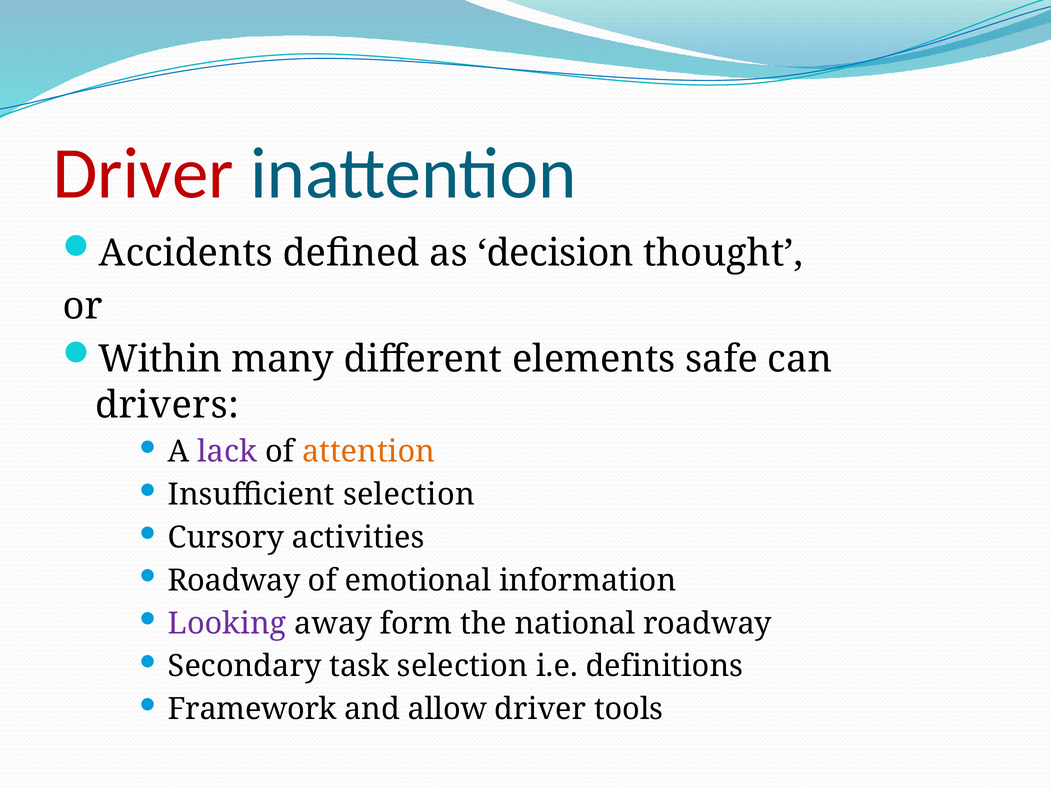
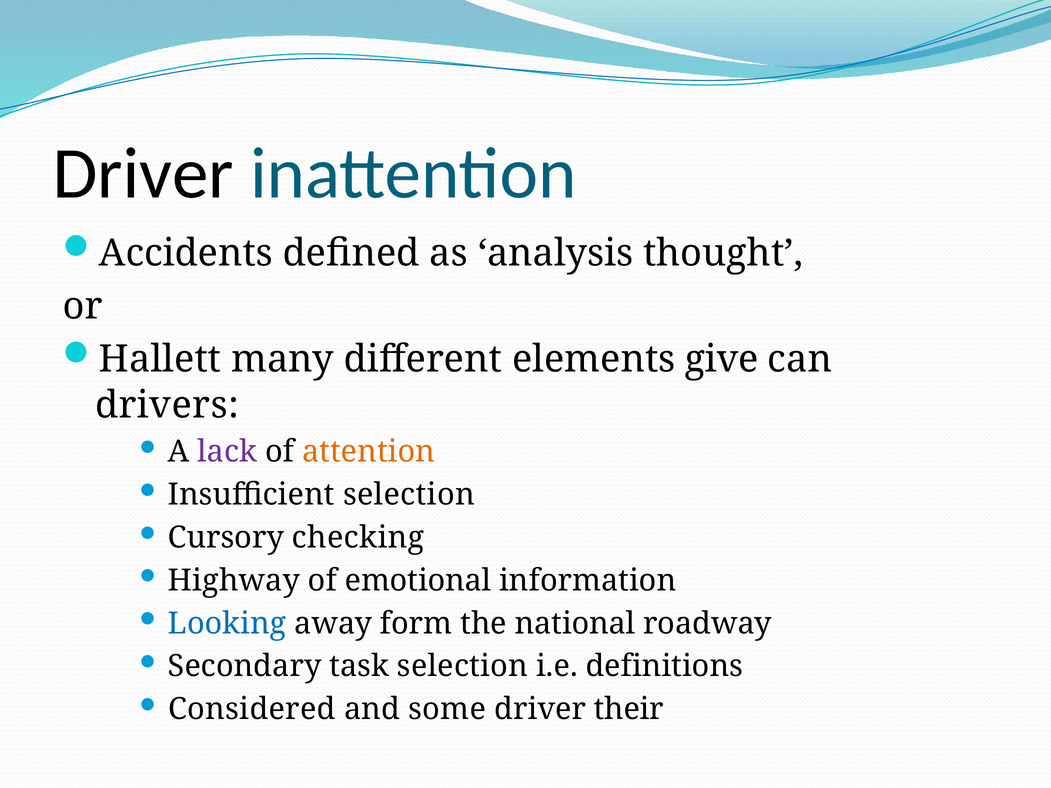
Driver colour: red -> black (143, 174)
decision: decision -> analysis (556, 253)
Within: Within -> Hallett (160, 360)
safe: safe -> give (722, 360)
activities: activities -> checking (358, 538)
Roadway: Roadway -> Highway (234, 581)
Looking colour: purple -> blue (227, 624)
Framework: Framework -> Considered (252, 709)
allow: allow -> some (447, 709)
tools: tools -> their (629, 709)
